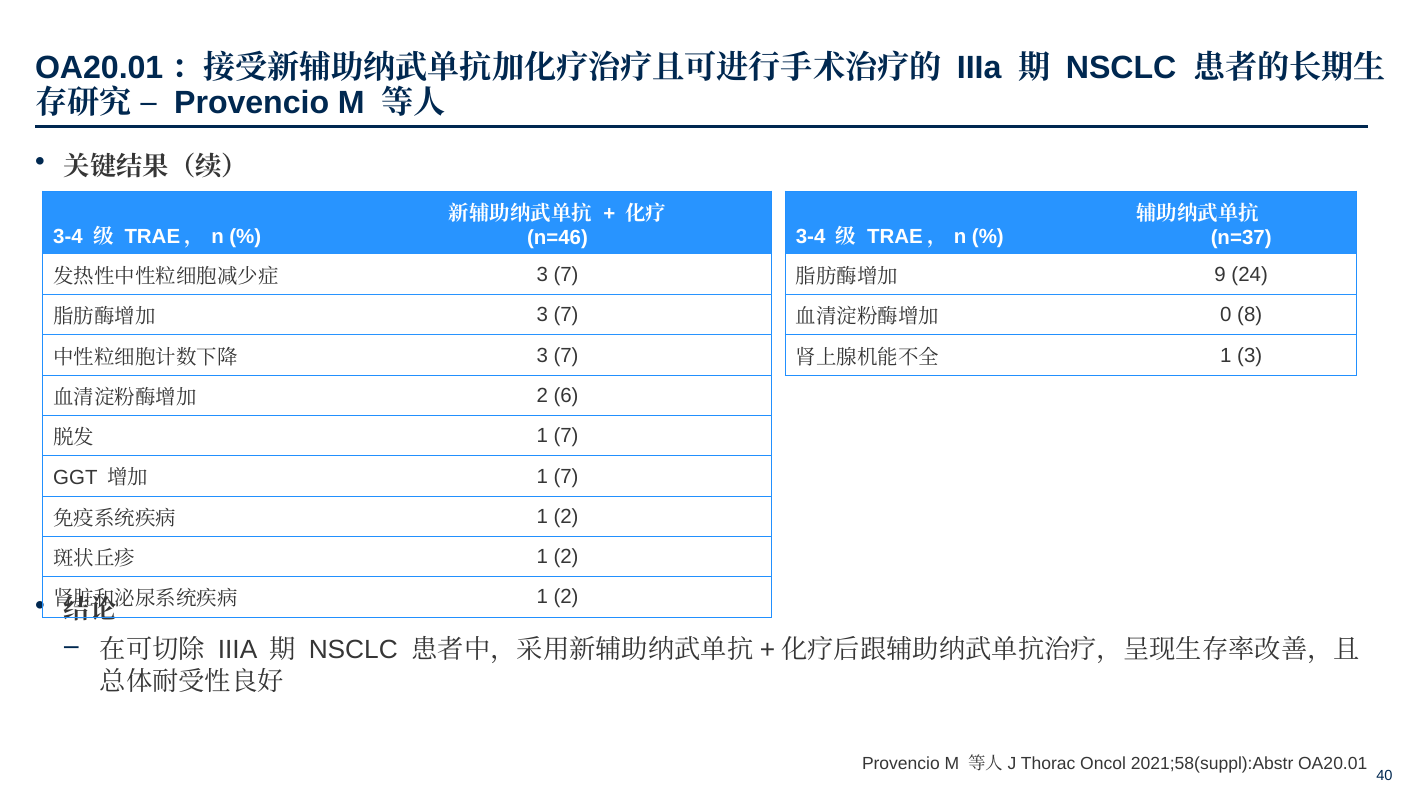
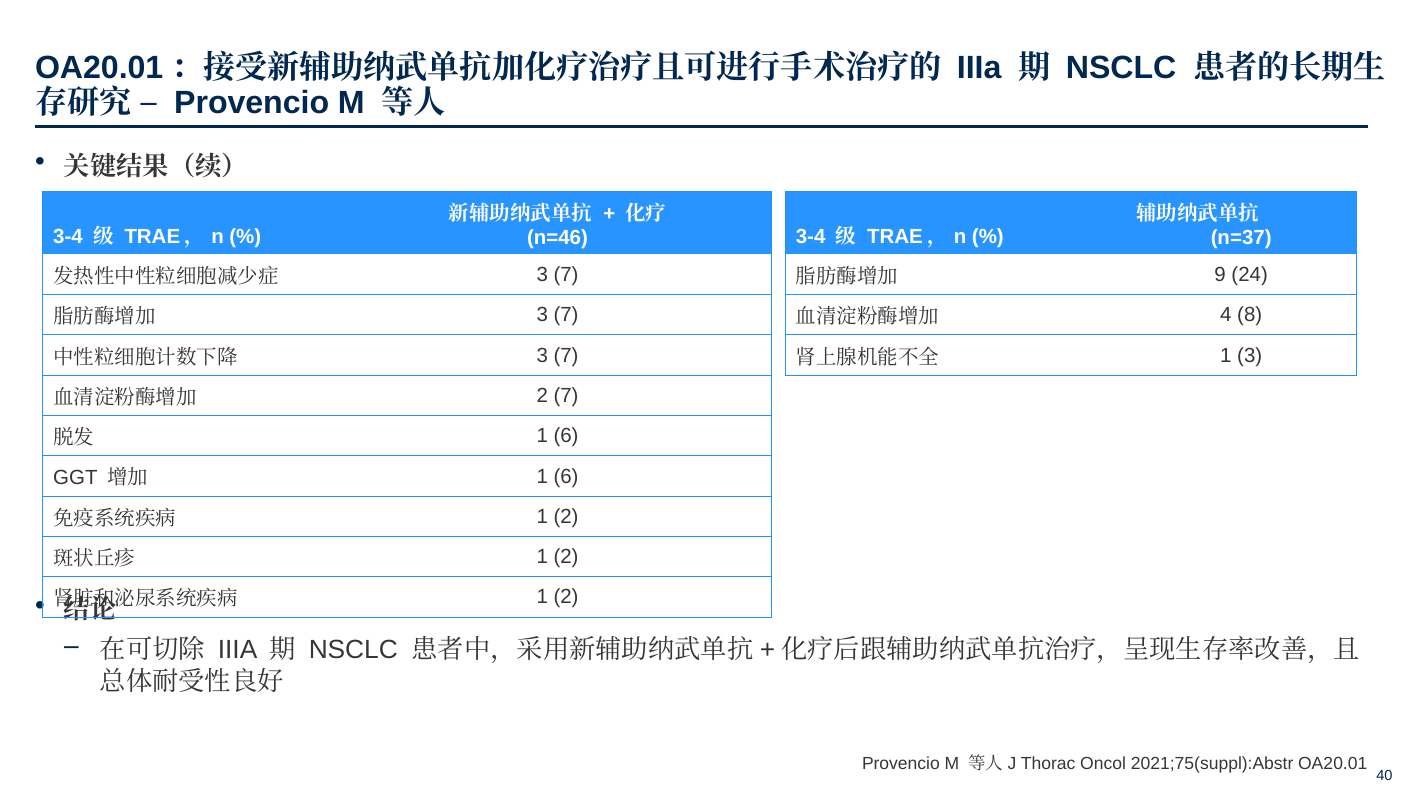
0: 0 -> 4 (1226, 315)
2 6: 6 -> 7 (566, 396)
7: 7 -> 6 (566, 436)
7: 7 -> 6 (566, 476)
2021;58(suppl):Abstr: 2021;58(suppl):Abstr -> 2021;75(suppl):Abstr (1212, 764)
